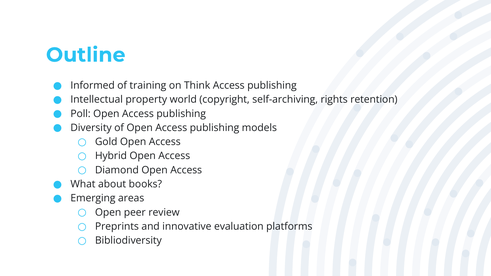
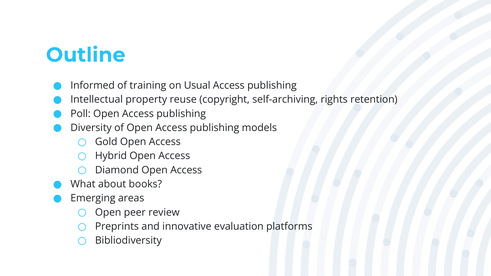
Think: Think -> Usual (197, 85)
world: world -> reuse (183, 100)
